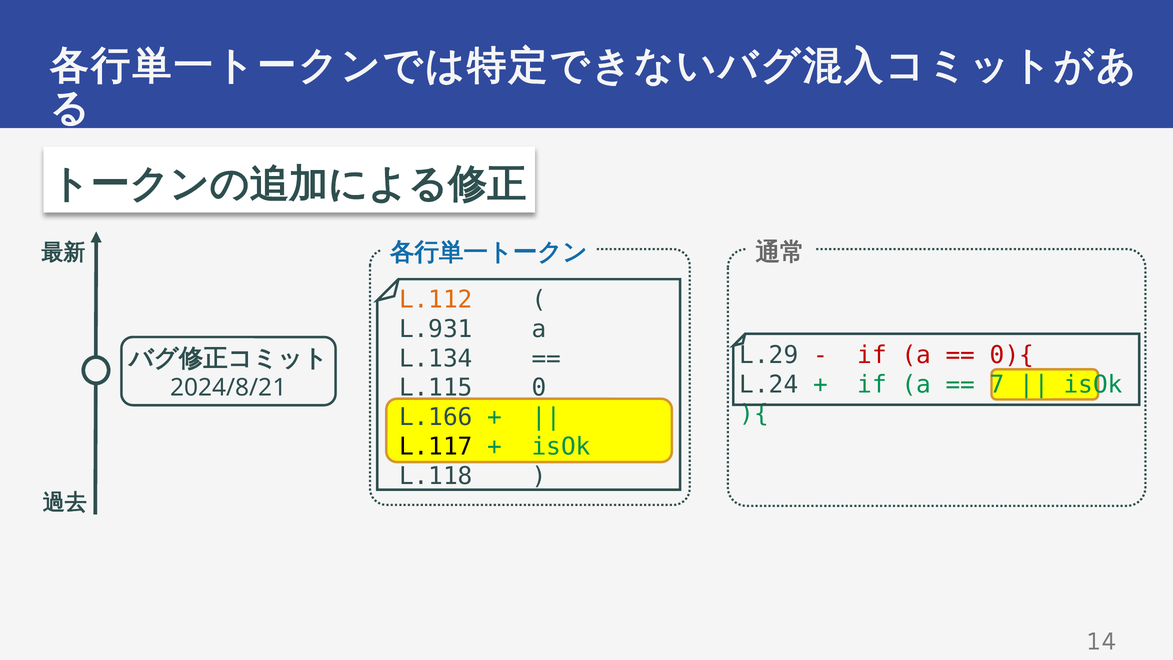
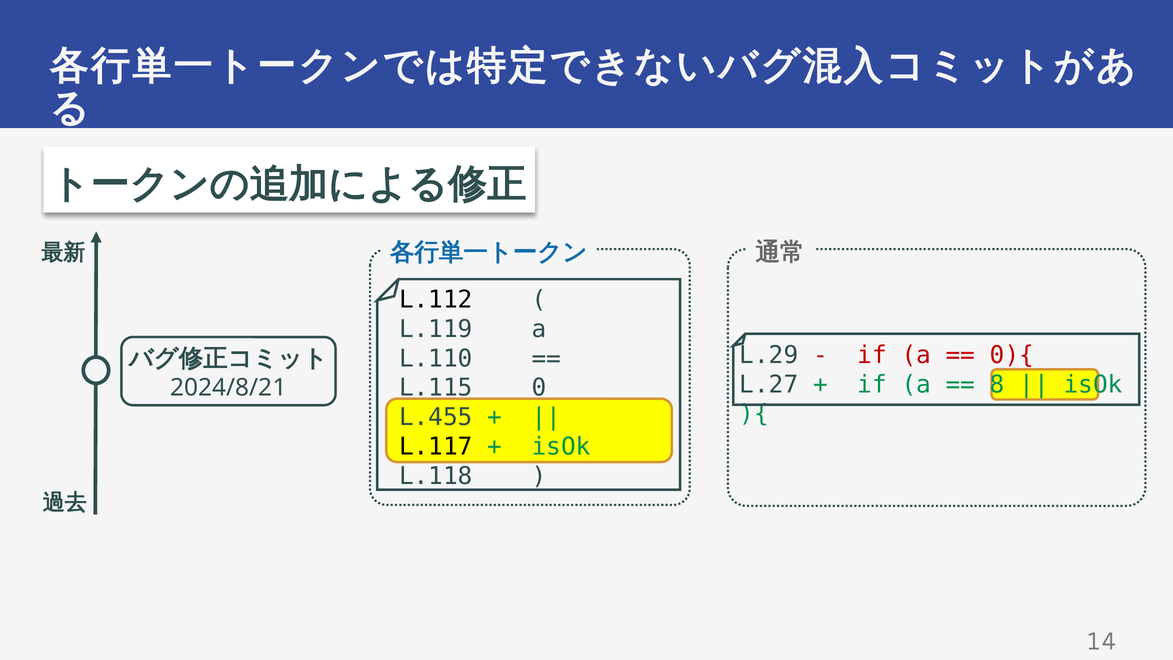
L.112 colour: orange -> black (436, 300)
L.931: L.931 -> L.119 (436, 329)
L.134: L.134 -> L.110 (436, 358)
L.24: L.24 -> L.27 (769, 384)
7: 7 -> 8 (997, 384)
L.166: L.166 -> L.455 (436, 417)
